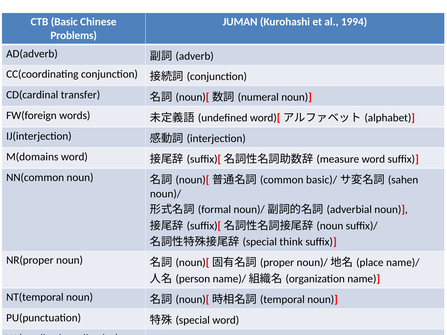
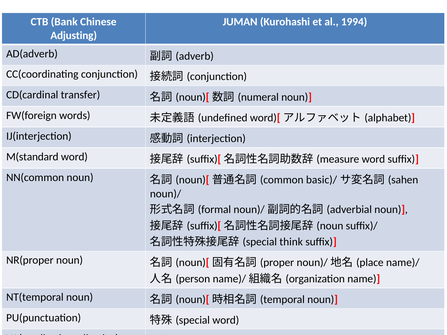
Basic: Basic -> Bank (64, 22)
Problems: Problems -> Adjusting (74, 36)
M(domains: M(domains -> M(standard (32, 157)
